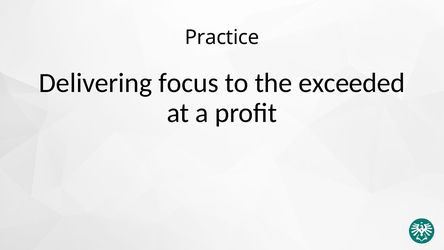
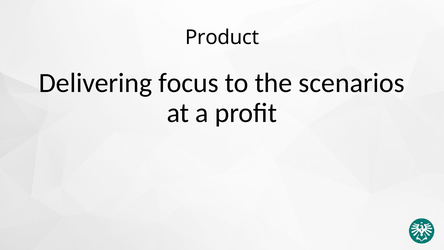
Practice: Practice -> Product (222, 37)
exceeded: exceeded -> scenarios (352, 83)
